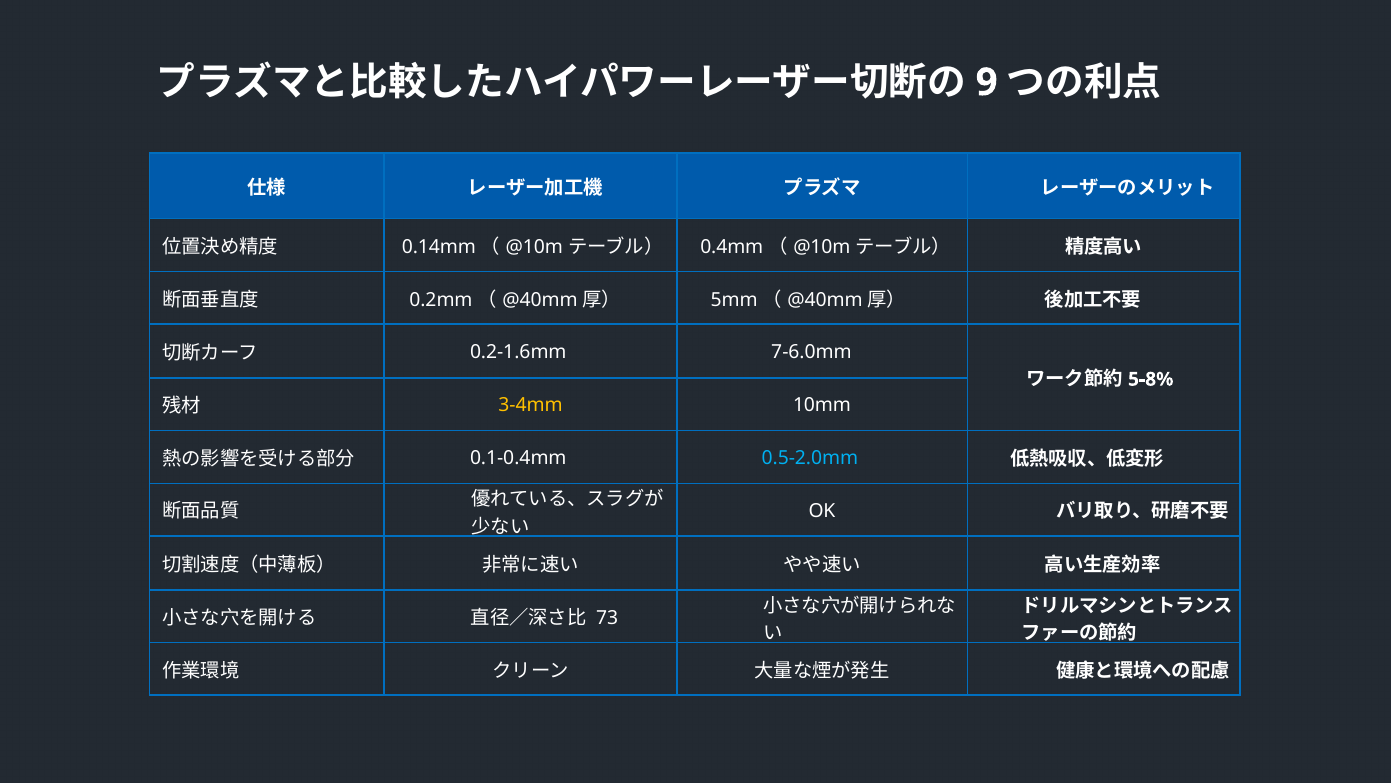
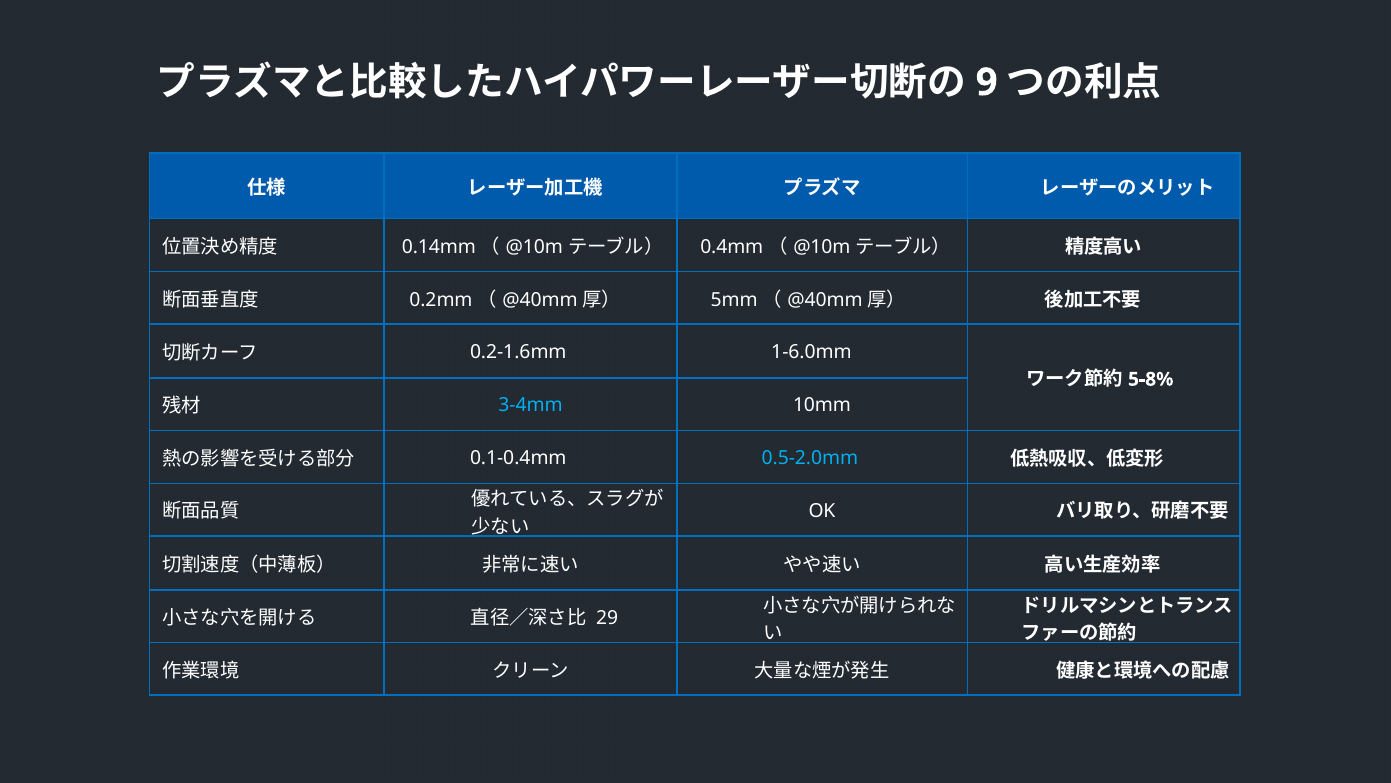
7-6.0mm: 7-6.0mm -> 1-6.0mm (811, 352)
3-4mm colour: yellow -> light blue (531, 405)
73: 73 -> 29 (607, 618)
